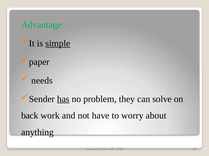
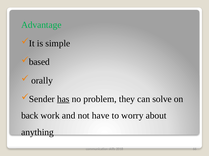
simple underline: present -> none (58, 44)
paper: paper -> based (39, 62)
needs: needs -> orally (42, 81)
